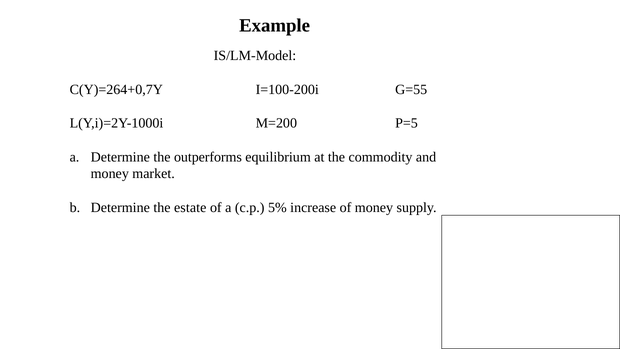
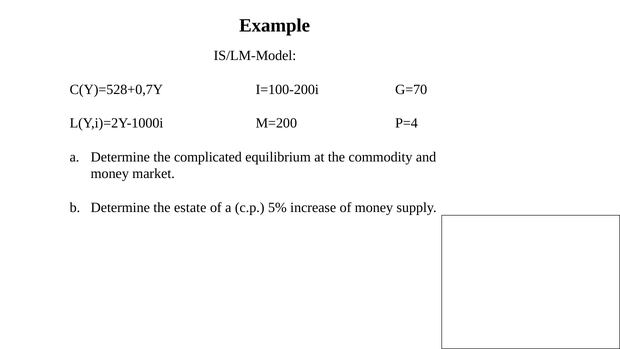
C(Y)=264+0,7Y: C(Y)=264+0,7Y -> C(Y)=528+0,7Y (116, 90)
G=55: G=55 -> G=70 (411, 90)
P=5: P=5 -> P=4 (406, 123)
outperforms: outperforms -> complicated (208, 157)
